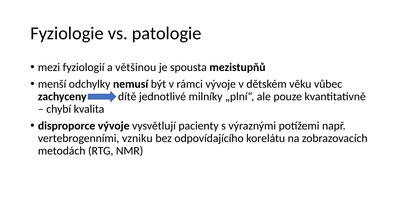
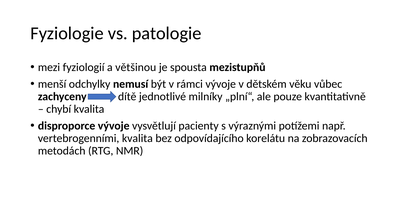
vertebrogenními vzniku: vzniku -> kvalita (137, 138)
